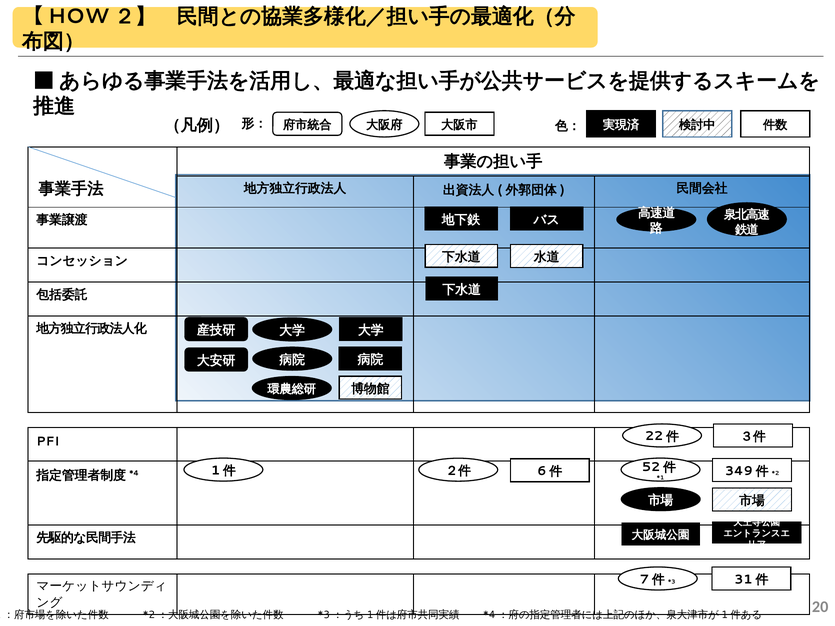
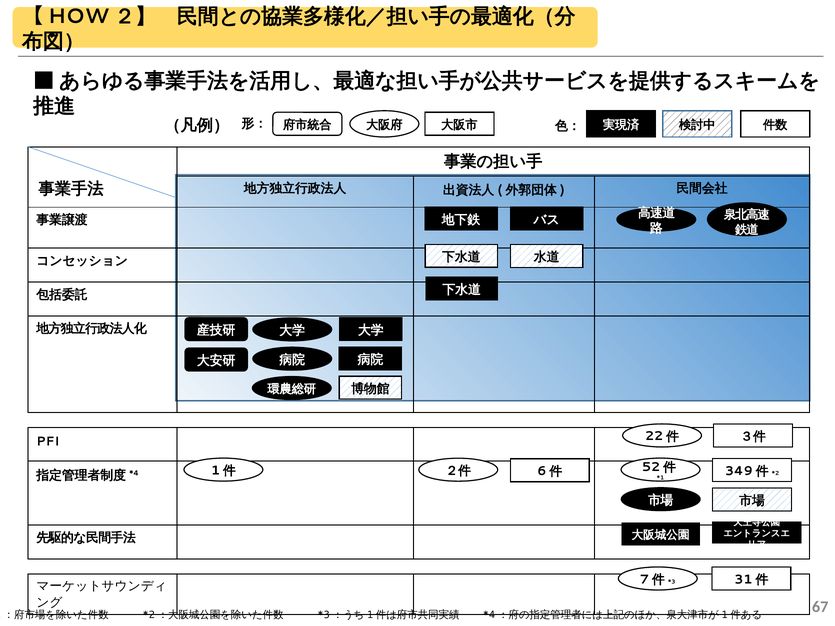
20: 20 -> 67 (820, 607)
